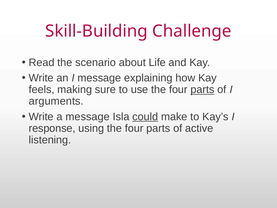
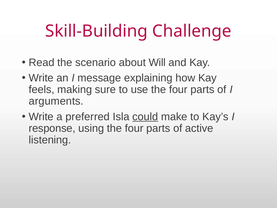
Life: Life -> Will (157, 62)
parts underline: present -> none (202, 90)
a message: message -> preferred (88, 117)
